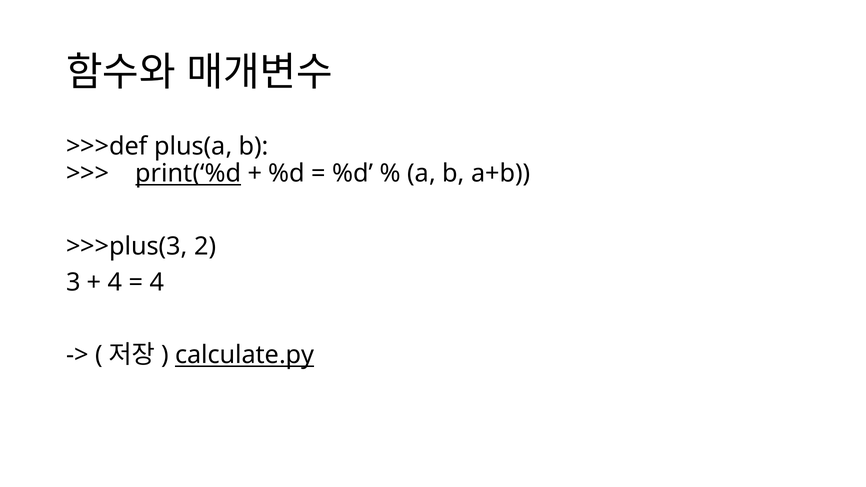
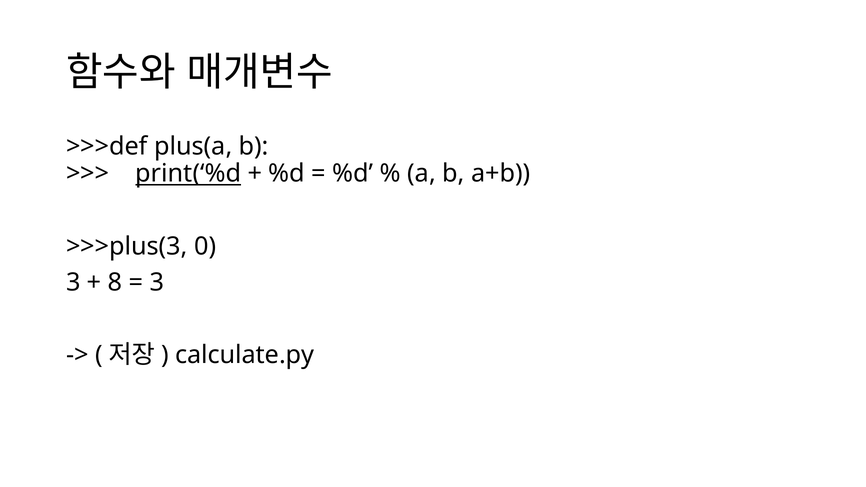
2: 2 -> 0 (205, 246)
4: 4 -> 8 (115, 283)
4: 4 -> 3 (157, 283)
calculate.py underline: present -> none (245, 355)
